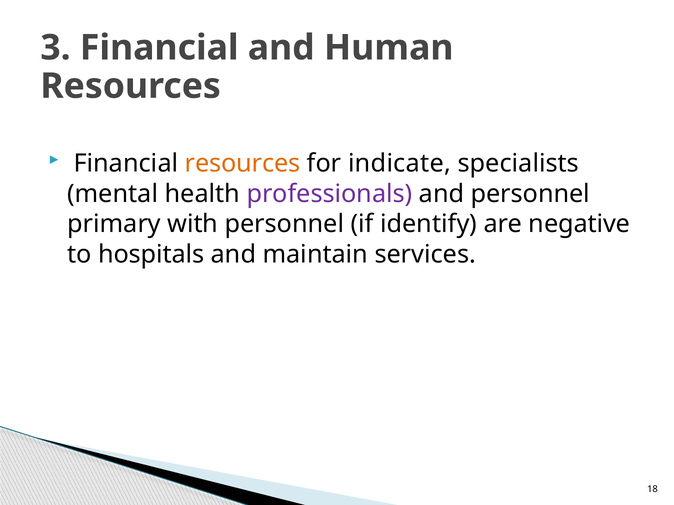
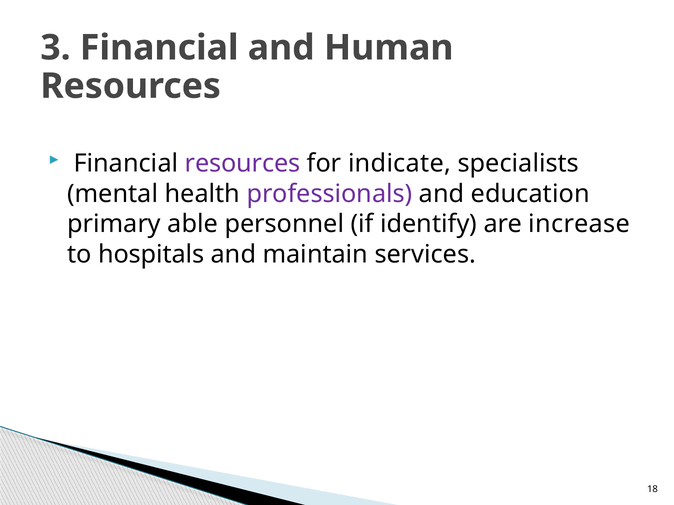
resources colour: orange -> purple (243, 164)
and personnel: personnel -> education (530, 194)
with: with -> able (193, 224)
negative: negative -> increase (579, 224)
